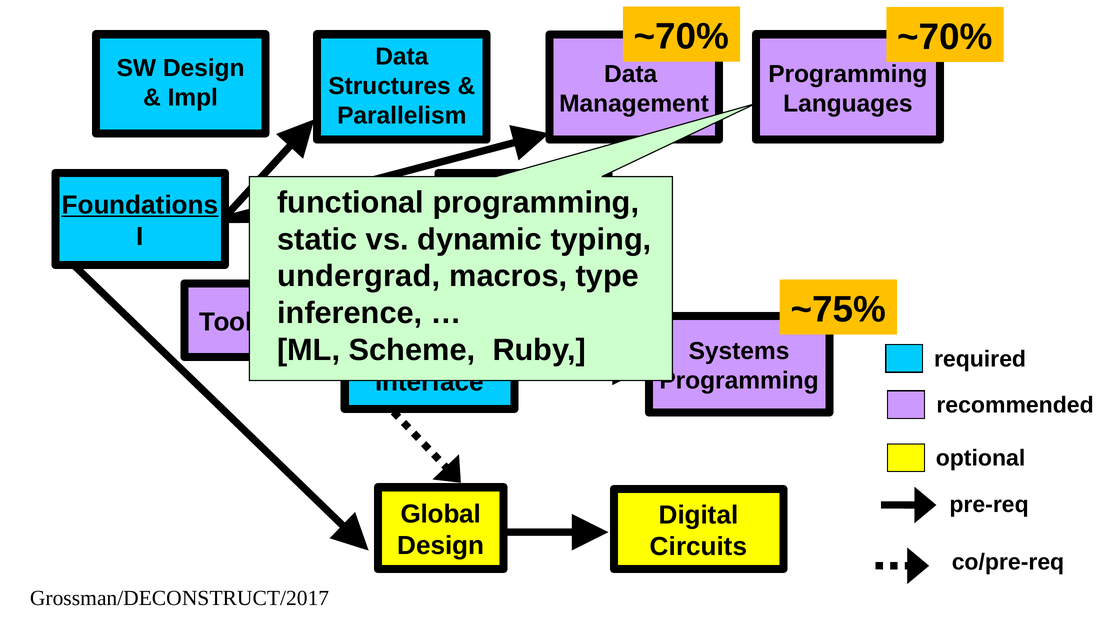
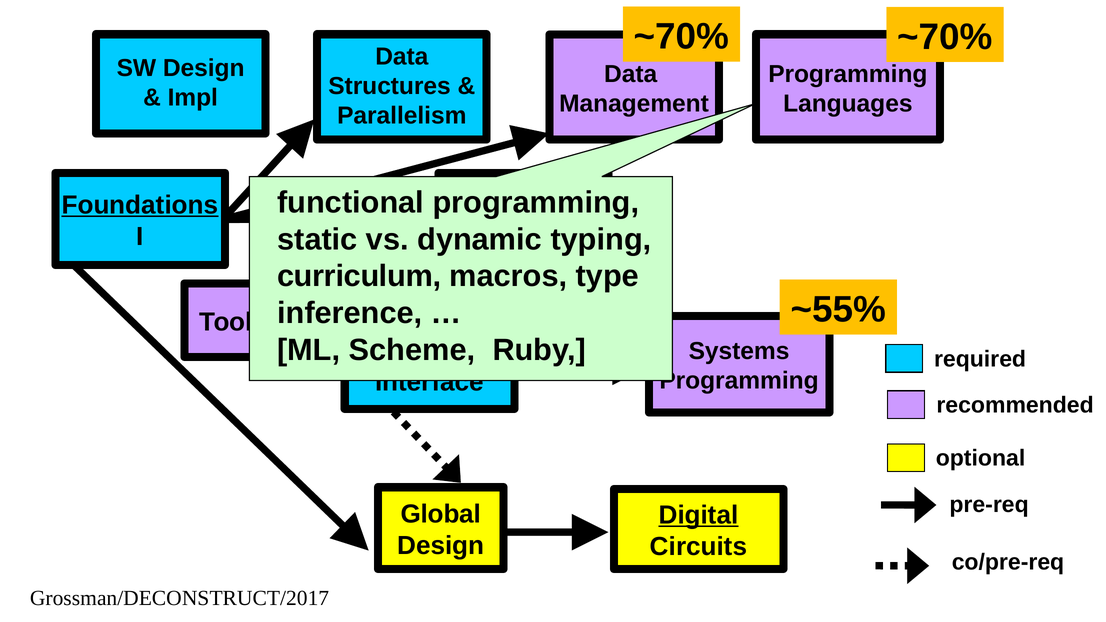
undergrad: undergrad -> curriculum (359, 276)
~75%: ~75% -> ~55% (838, 310)
Digital underline: none -> present (699, 515)
